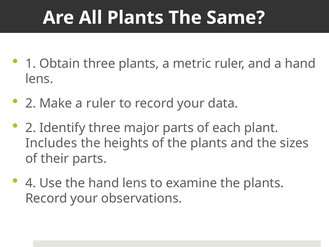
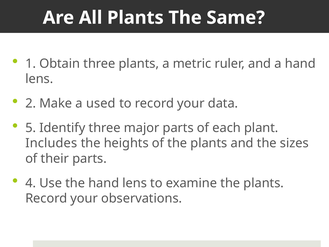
a ruler: ruler -> used (101, 103)
2: 2 -> 5 (31, 128)
